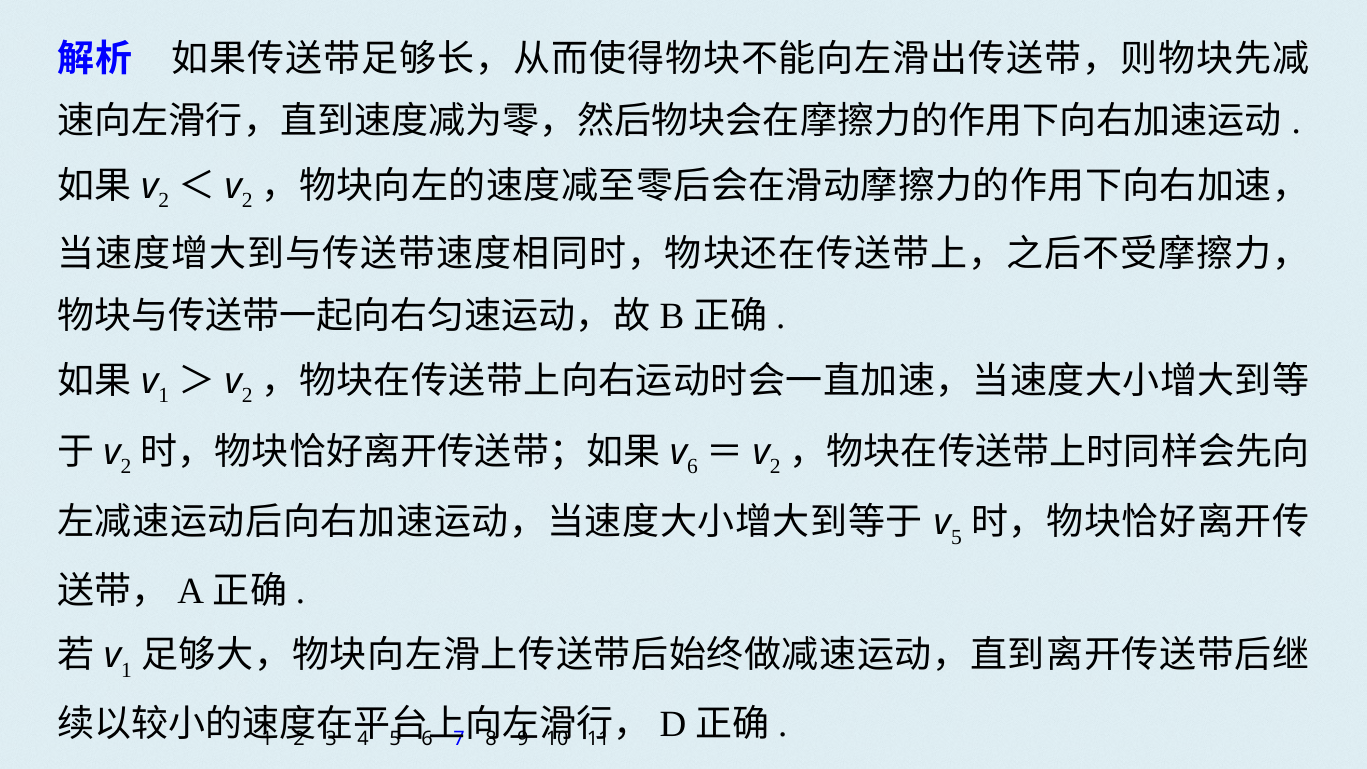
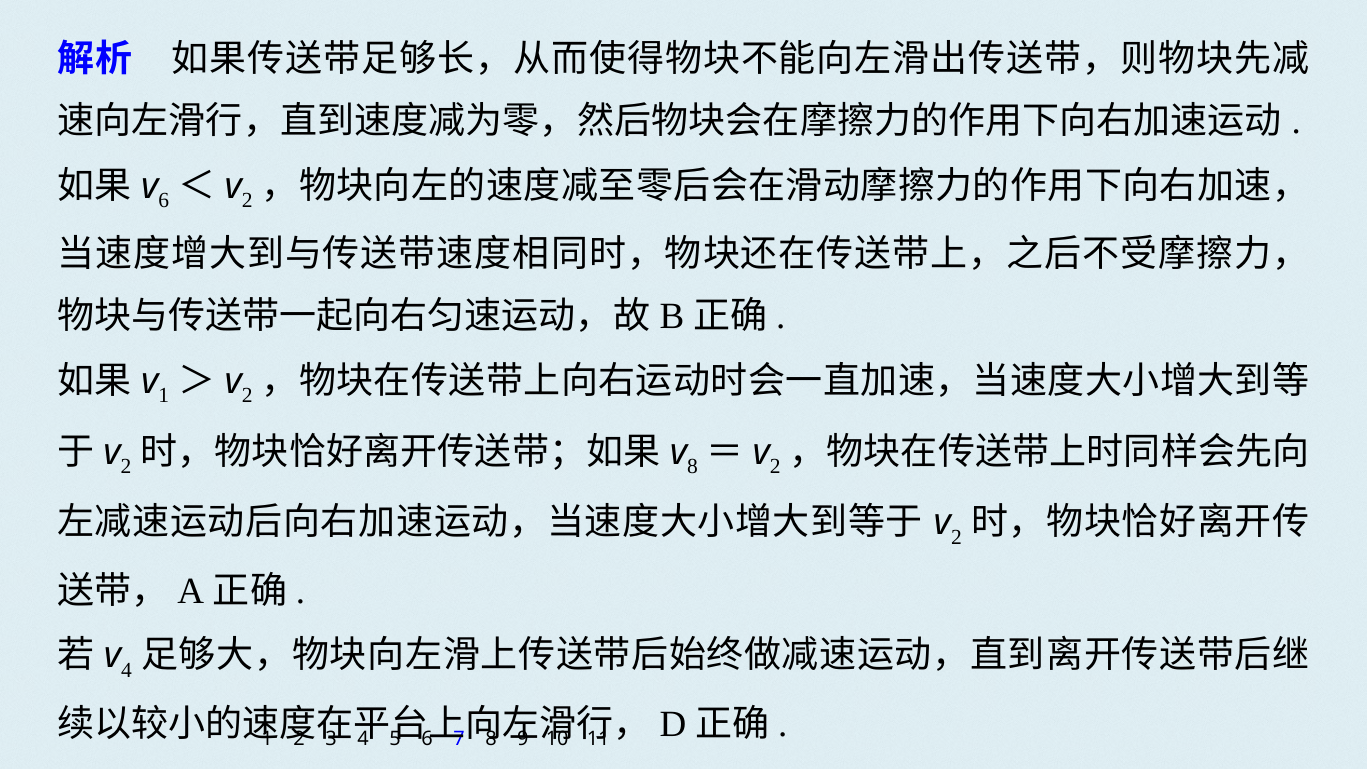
2: 2 -> 6 (164, 201)
6: 6 -> 8 (692, 466)
5: 5 -> 2 (956, 537)
1: 1 -> 4 (127, 670)
